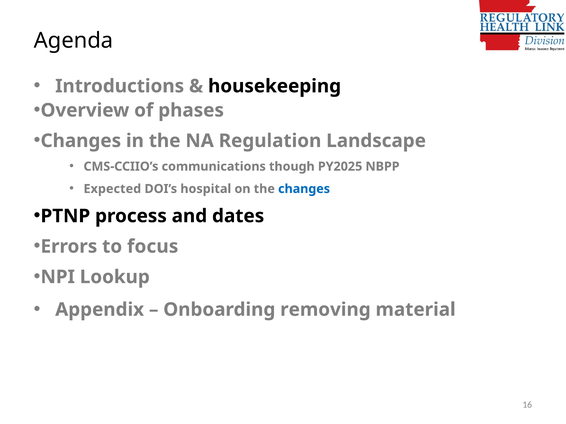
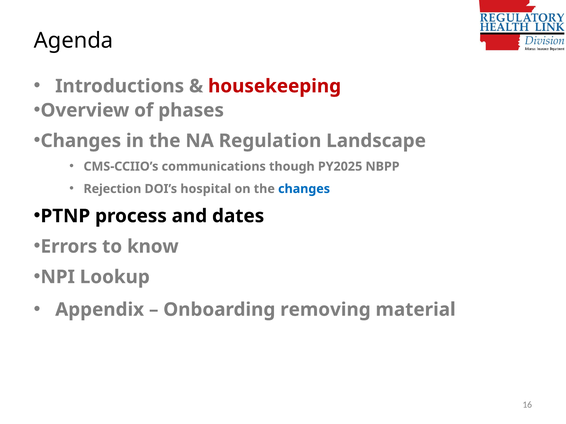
housekeeping colour: black -> red (275, 86)
Expected: Expected -> Rejection (112, 189)
focus: focus -> know (153, 247)
